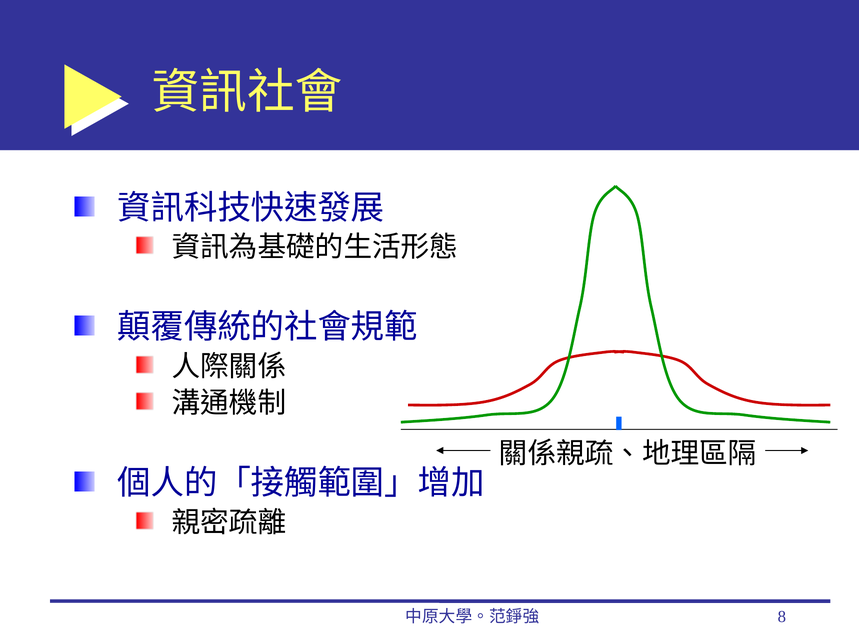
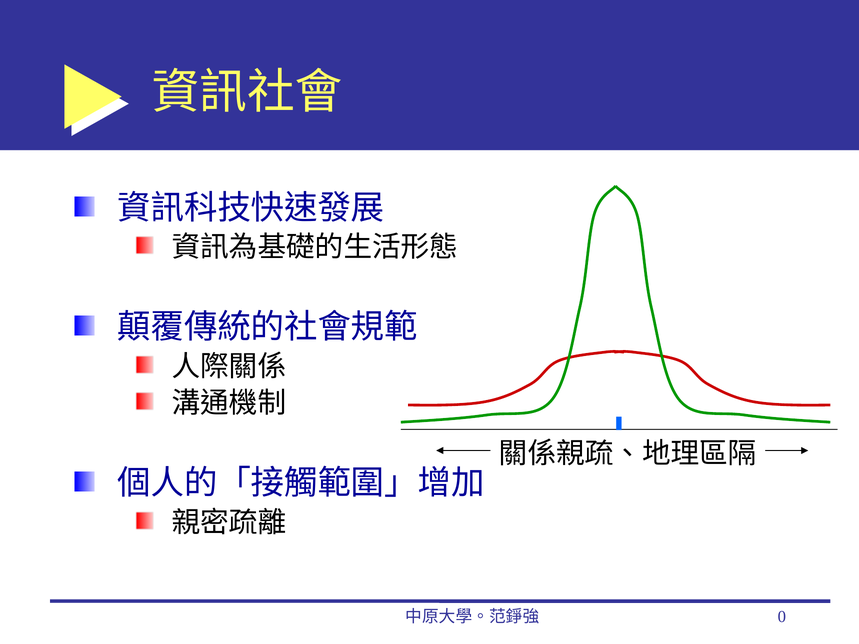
8: 8 -> 0 (782, 617)
